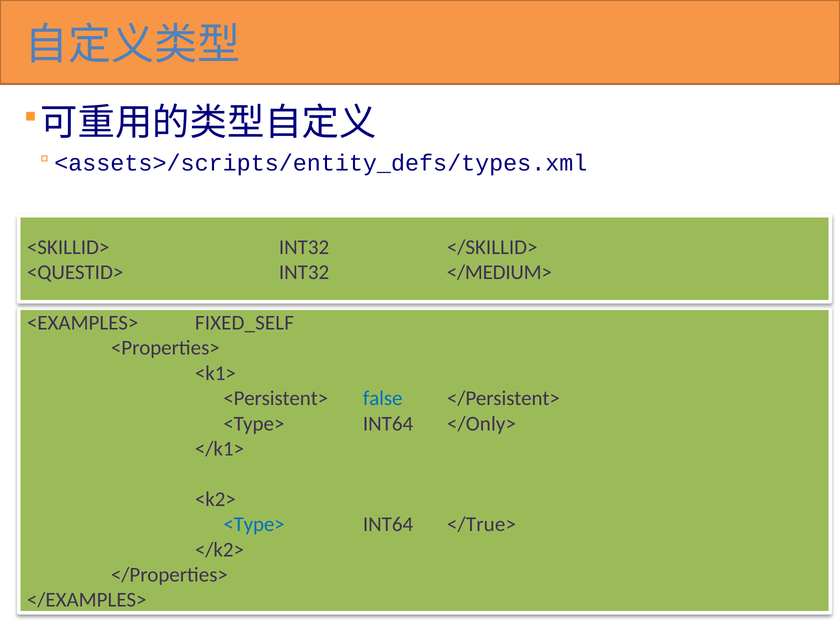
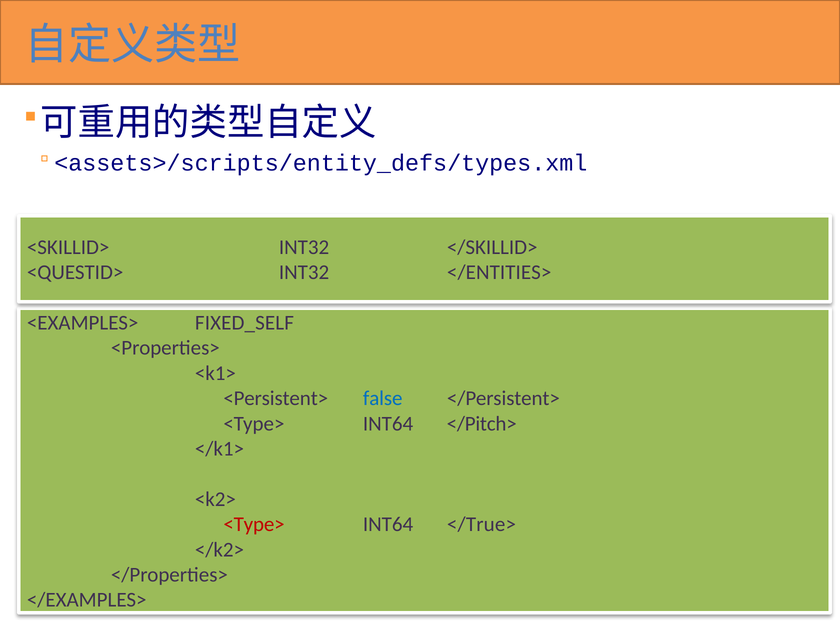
</MEDIUM>: </MEDIUM> -> </ENTITIES> (499, 272)
</Only>: </Only> -> </Pitch> (482, 424)
<Type> colour: blue -> red (254, 524)
